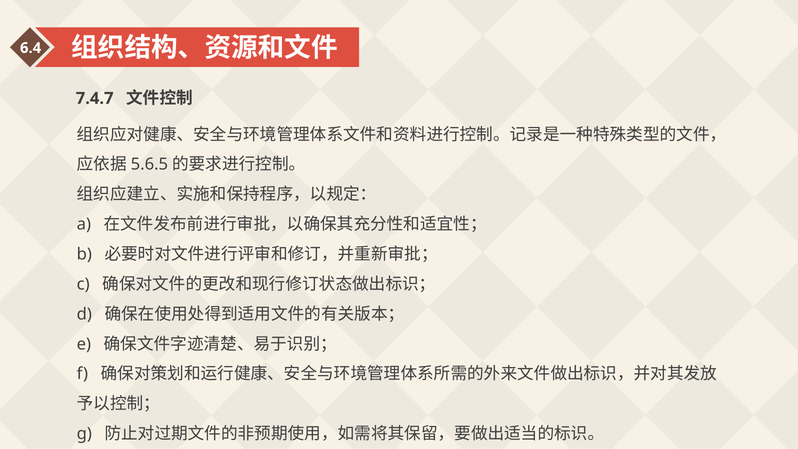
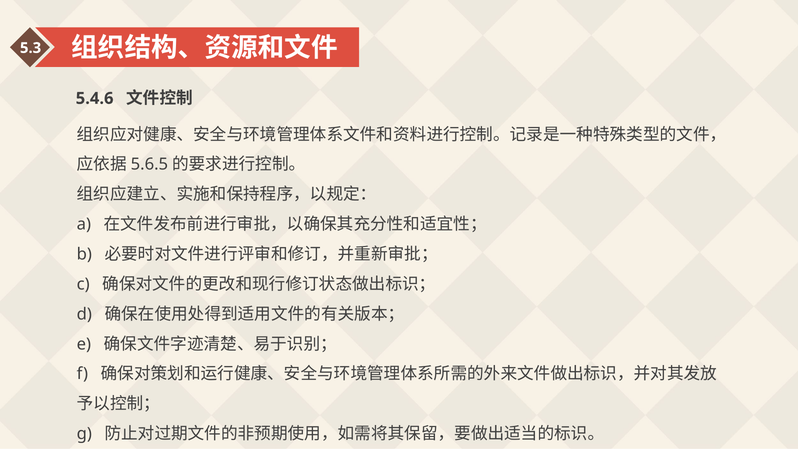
6.4: 6.4 -> 5.3 (31, 48)
7.4.7: 7.4.7 -> 5.4.6 (95, 98)
